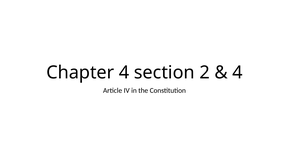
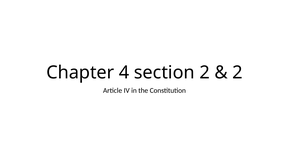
4: 4 -> 2 (238, 72)
